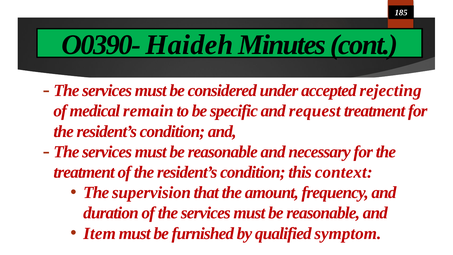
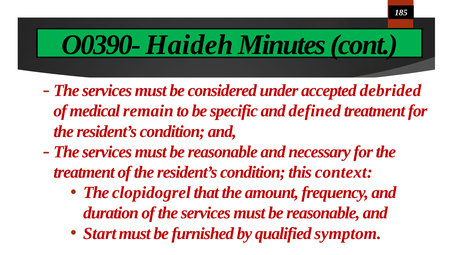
rejecting: rejecting -> debrided (390, 91)
request: request -> defined (315, 111)
supervision: supervision -> clopidogrel (151, 193)
Item: Item -> Start (100, 233)
